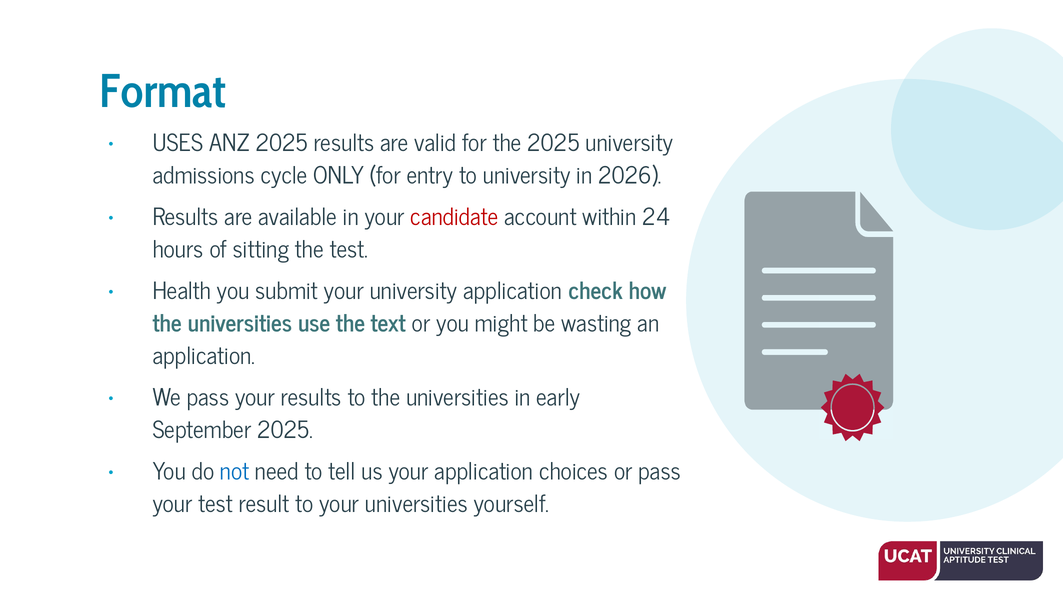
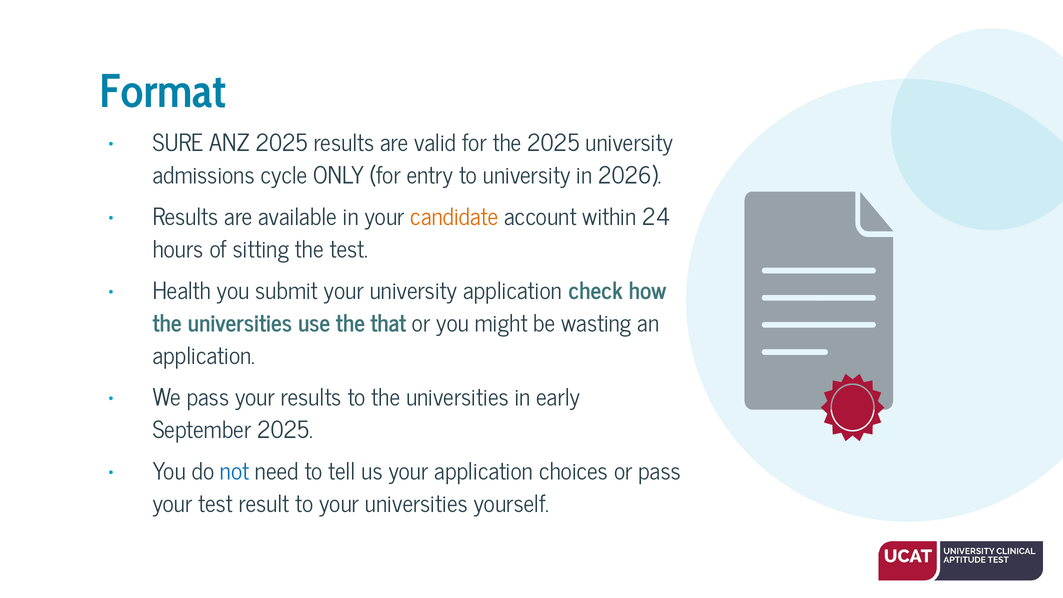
USES: USES -> SURE (178, 143)
candidate colour: red -> orange (454, 217)
text: text -> that (388, 324)
